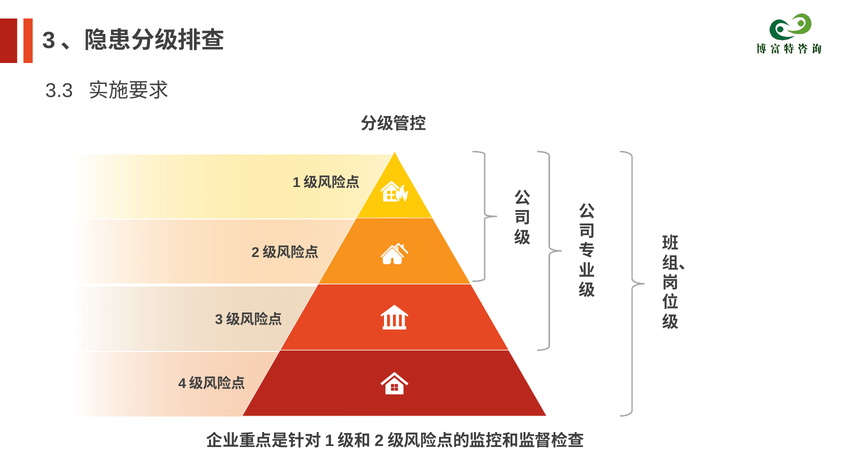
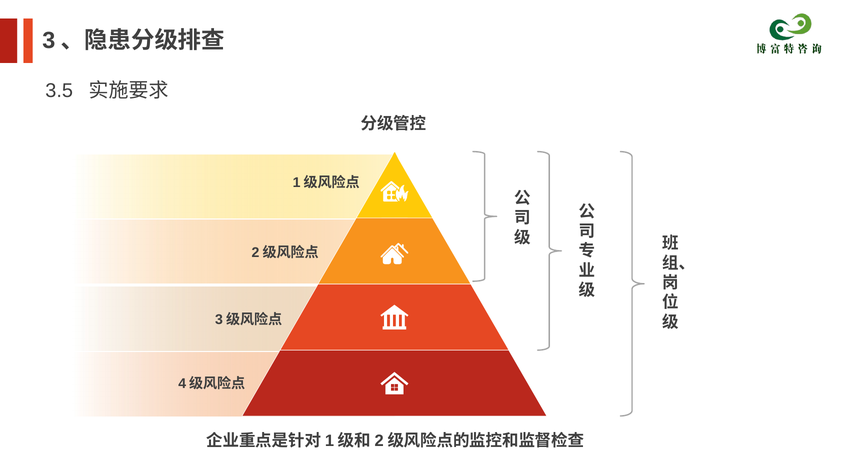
3.3: 3.3 -> 3.5 (59, 91)
